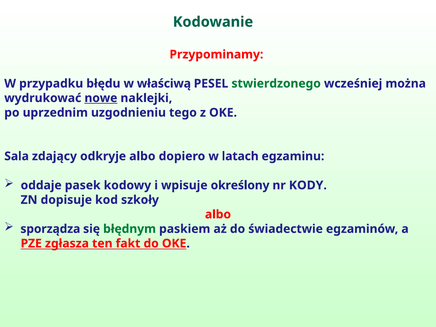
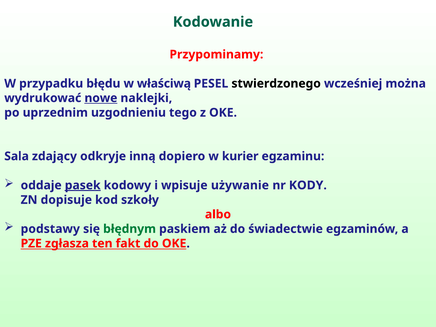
stwierdzonego colour: green -> black (276, 84)
odkryje albo: albo -> inną (142, 156)
latach: latach -> kurier (240, 156)
pasek underline: none -> present (83, 185)
określony: określony -> używanie (240, 185)
sporządza: sporządza -> podstawy (50, 229)
